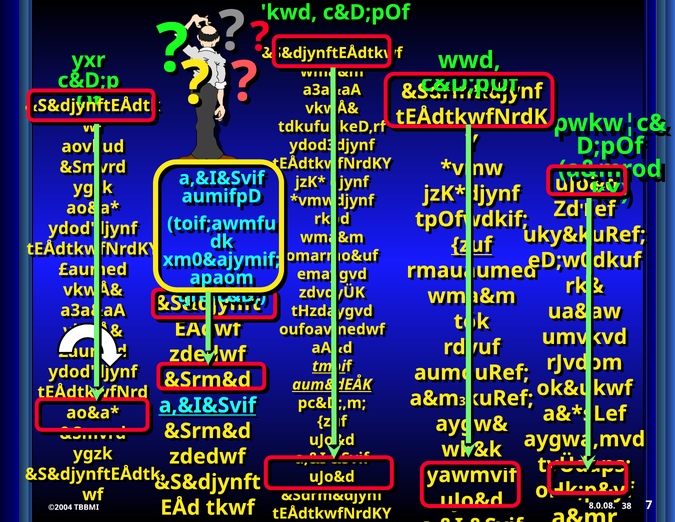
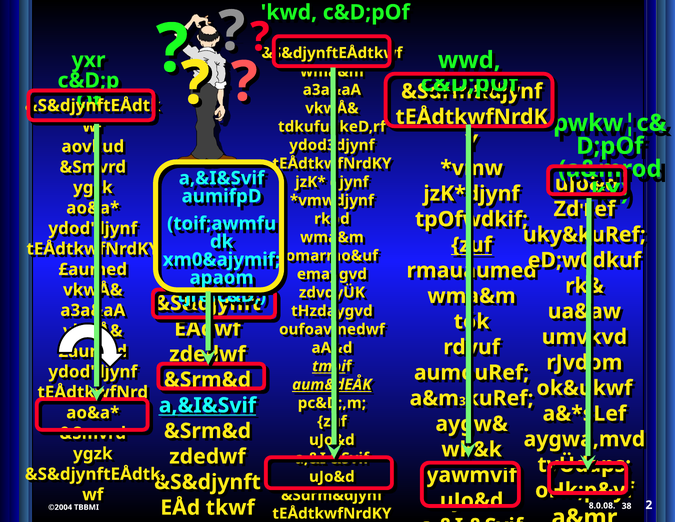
7: 7 -> 2 (649, 505)
